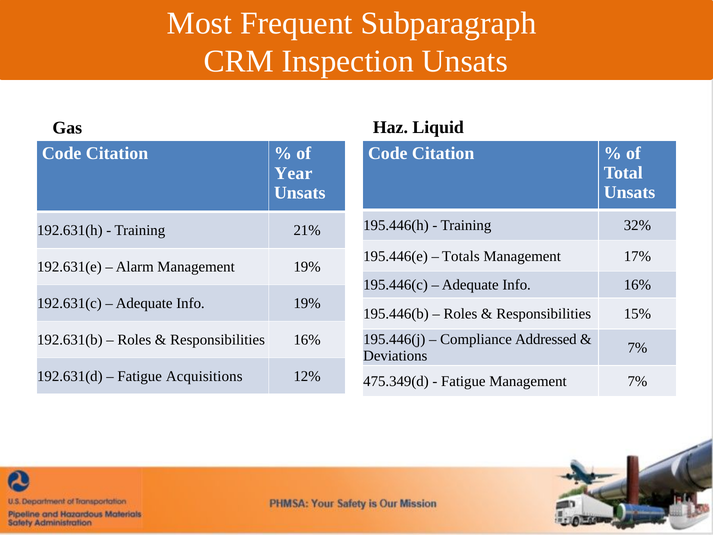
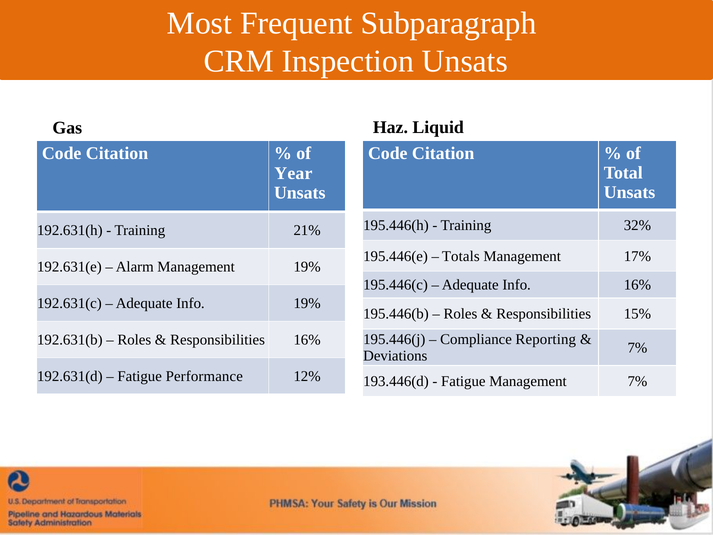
Addressed: Addressed -> Reporting (546, 339)
Acquisitions: Acquisitions -> Performance (204, 376)
475.349(d: 475.349(d -> 193.446(d (396, 381)
